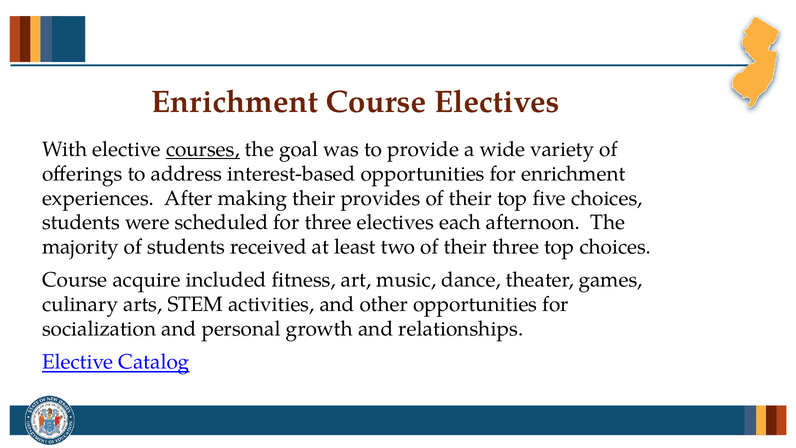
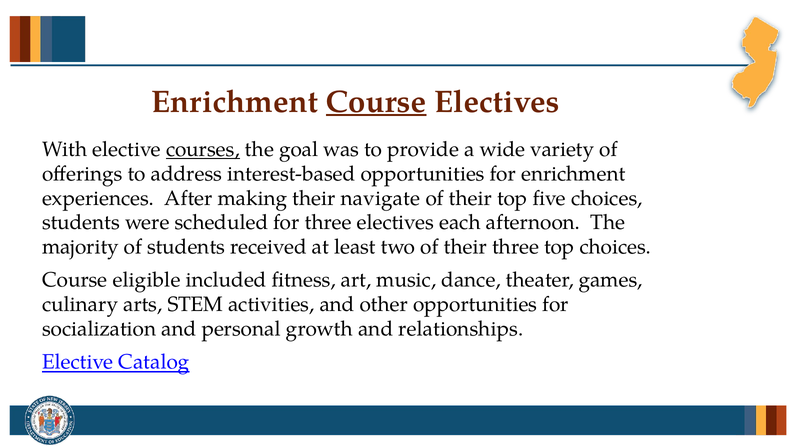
Course underline: none -> present (376, 102)
provides: provides -> navigate (380, 198)
acquire: acquire -> eligible (146, 280)
